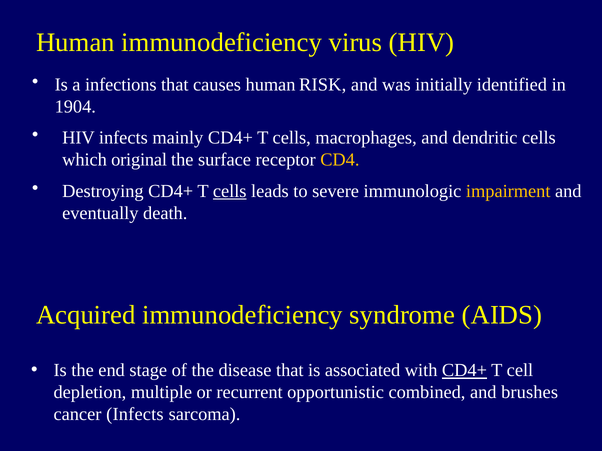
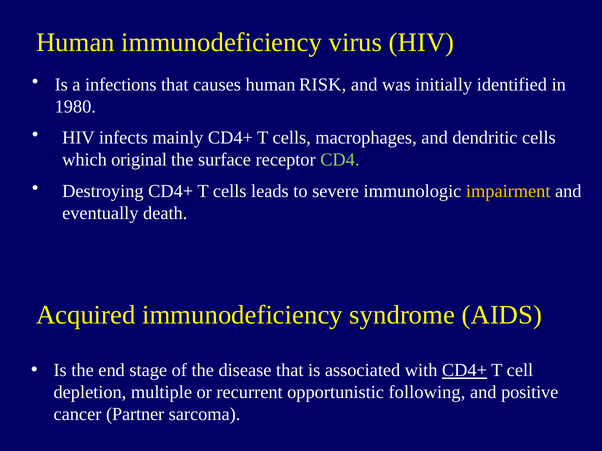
1904: 1904 -> 1980 (75, 107)
CD4 colour: yellow -> light green (340, 160)
cells underline: present -> none (230, 191)
combined: combined -> following (427, 393)
brushes: brushes -> positive (530, 393)
cancer Infects: Infects -> Partner (135, 415)
